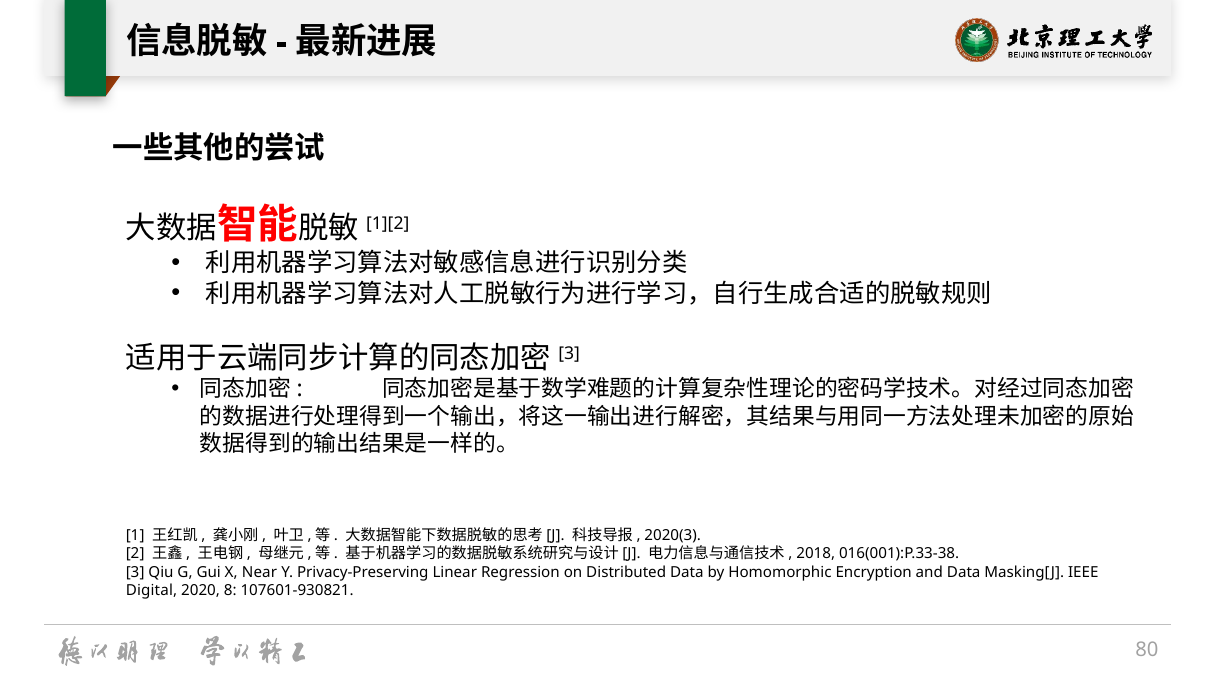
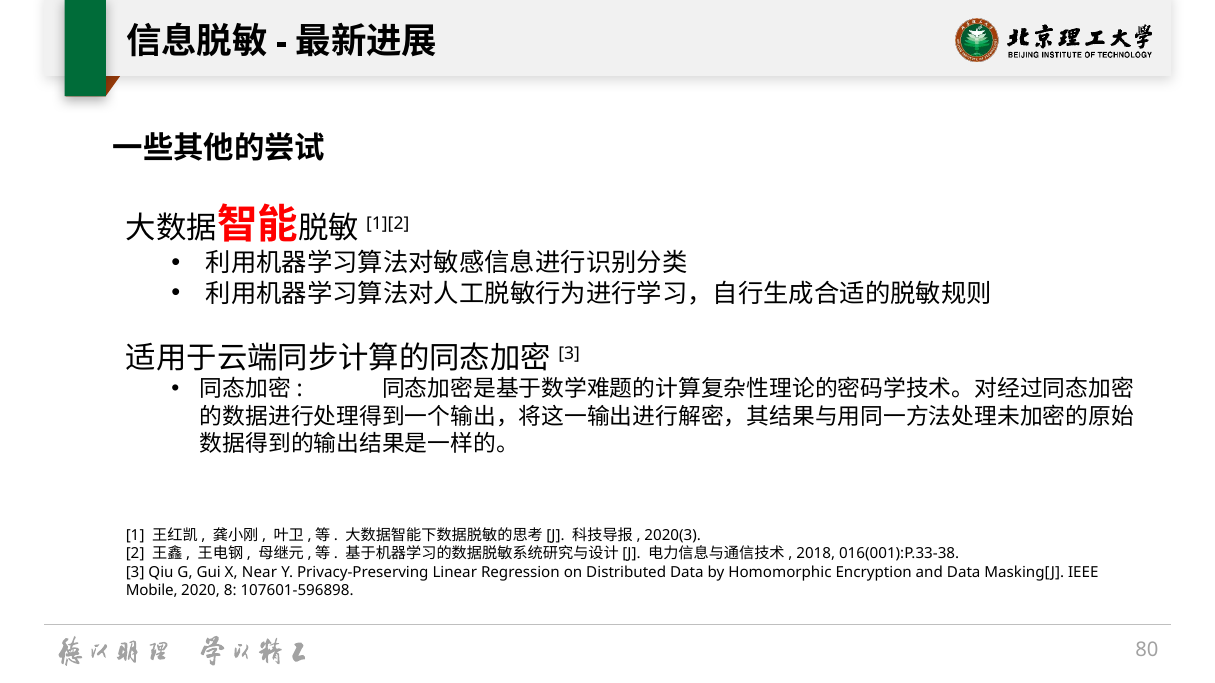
Digital: Digital -> Mobile (152, 591)
107601-930821: 107601-930821 -> 107601-596898 (297, 591)
